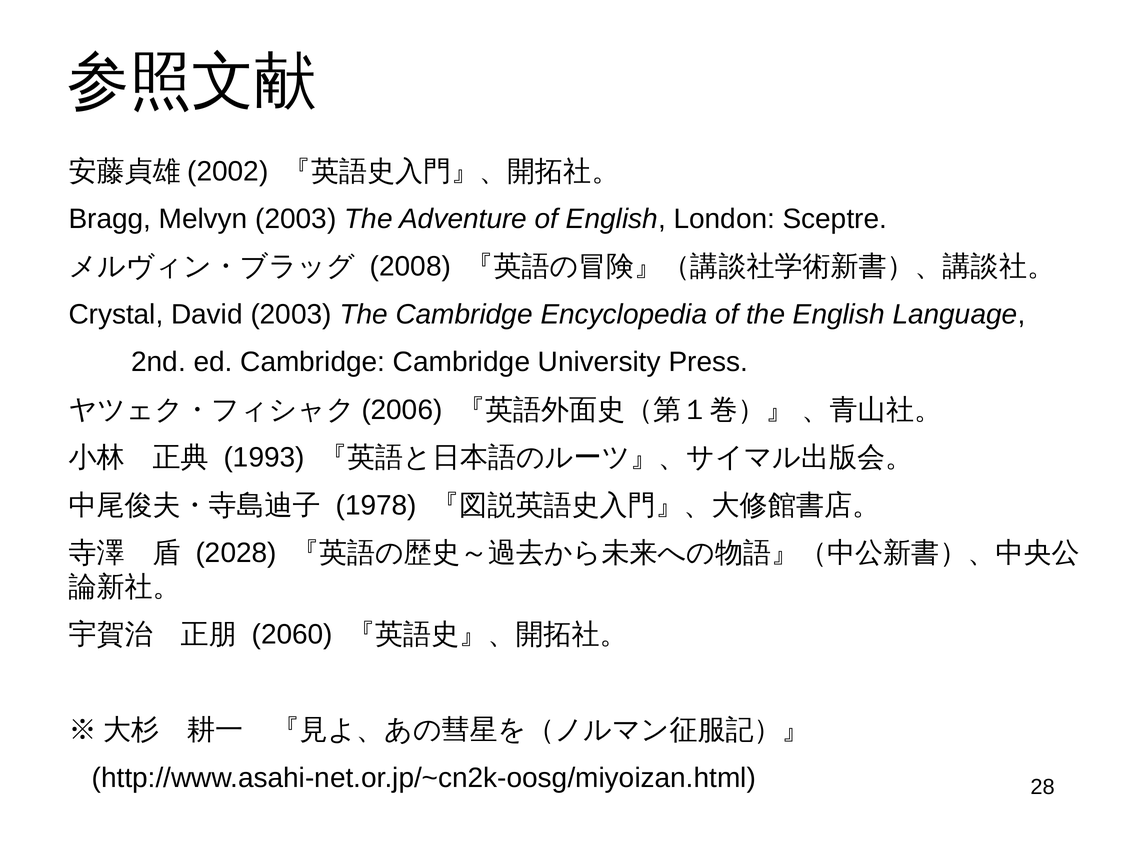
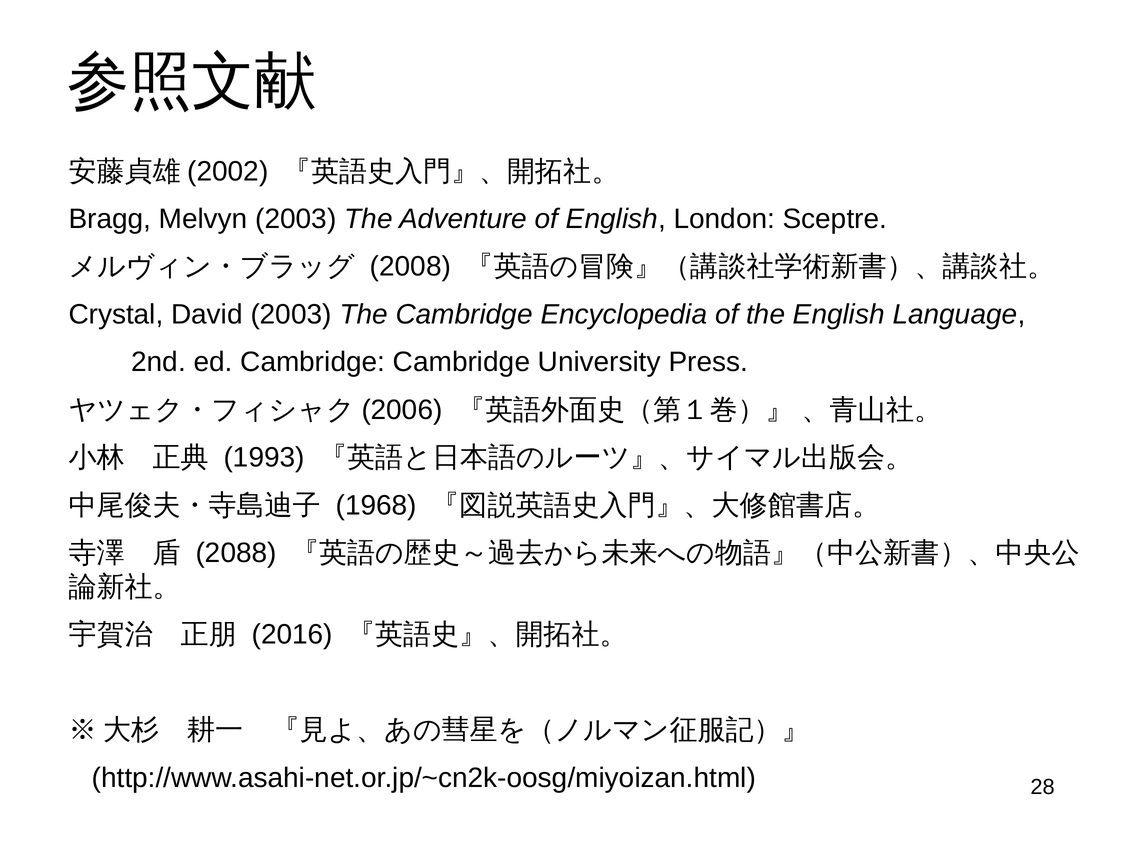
1978: 1978 -> 1968 (376, 505)
2028: 2028 -> 2088 (236, 553)
2060: 2060 -> 2016 (292, 634)
